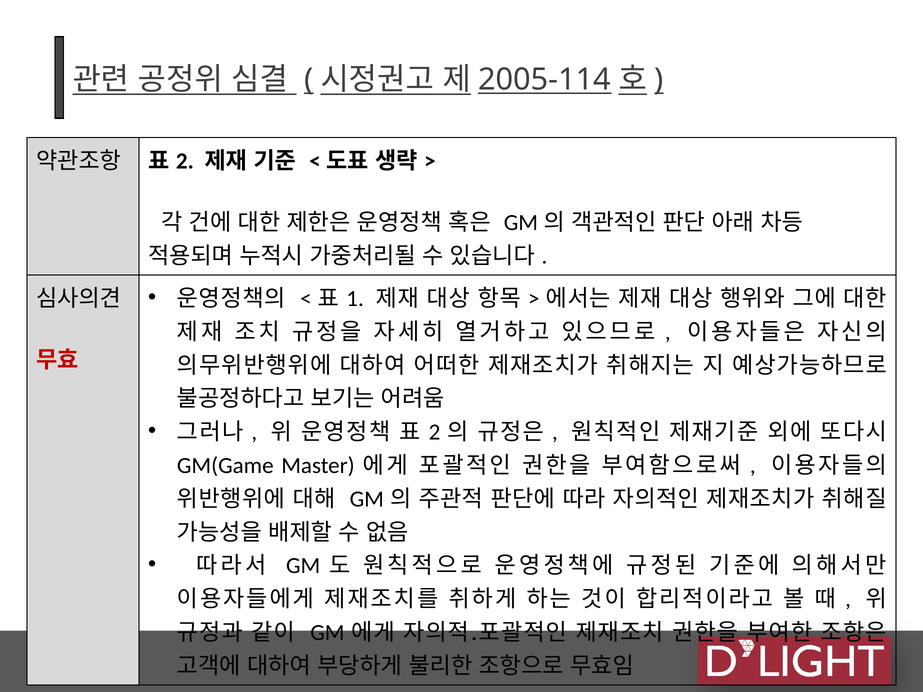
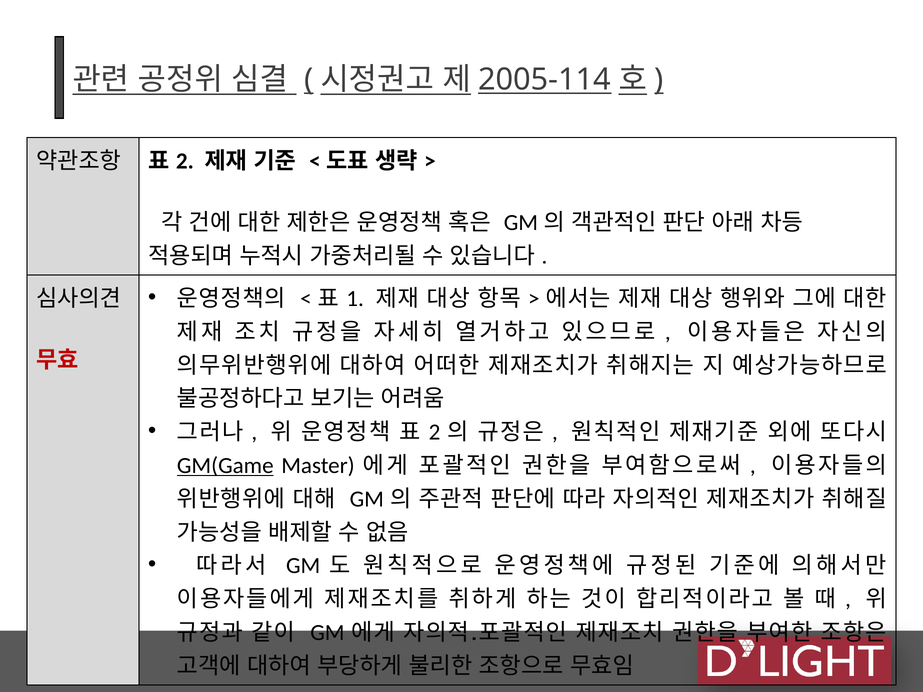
GM(Game underline: none -> present (225, 466)
